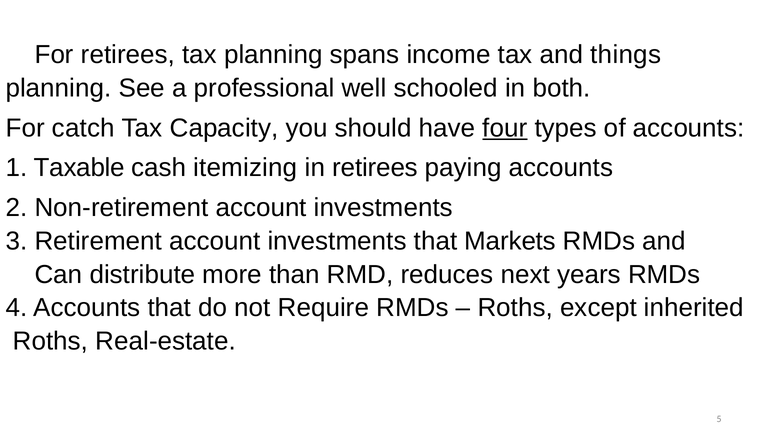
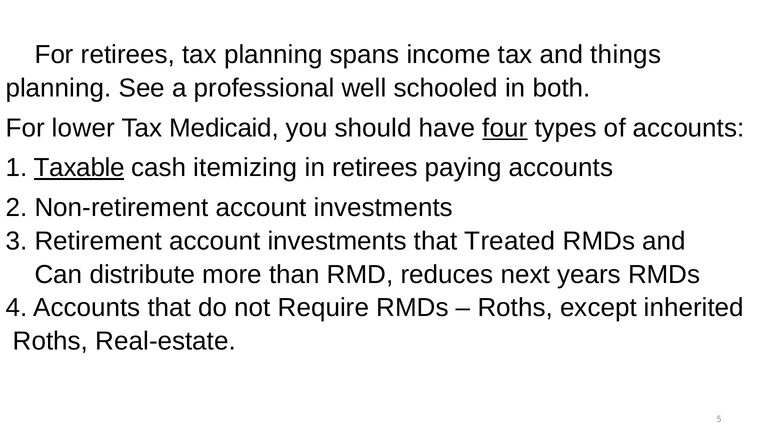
catch: catch -> lower (83, 128)
Capacity: Capacity -> Medicaid (224, 128)
Taxable underline: none -> present (79, 168)
Markets: Markets -> Treated (510, 241)
